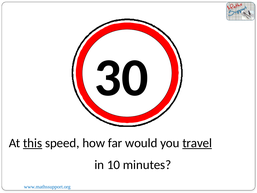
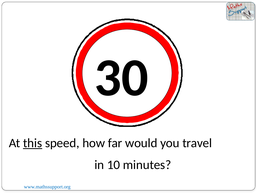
travel underline: present -> none (197, 143)
